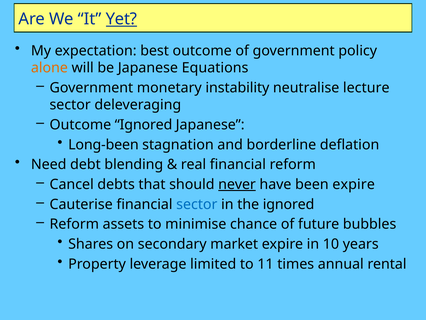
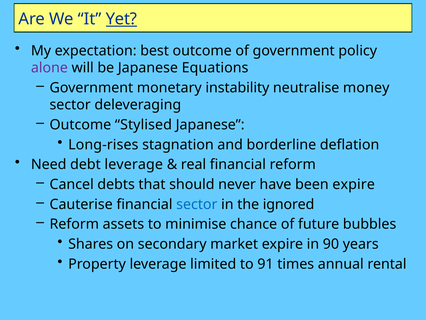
alone colour: orange -> purple (49, 68)
lecture: lecture -> money (366, 88)
Outcome Ignored: Ignored -> Stylised (143, 125)
Long-been: Long-been -> Long-rises (103, 144)
debt blending: blending -> leverage (134, 164)
never underline: present -> none (237, 184)
10: 10 -> 90 (331, 244)
11: 11 -> 91 (265, 264)
